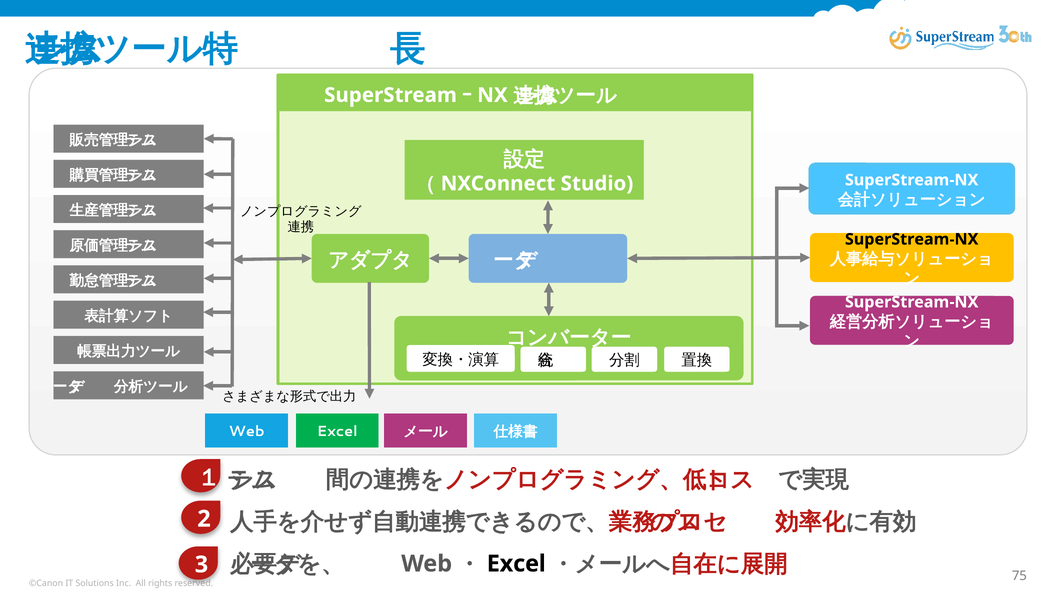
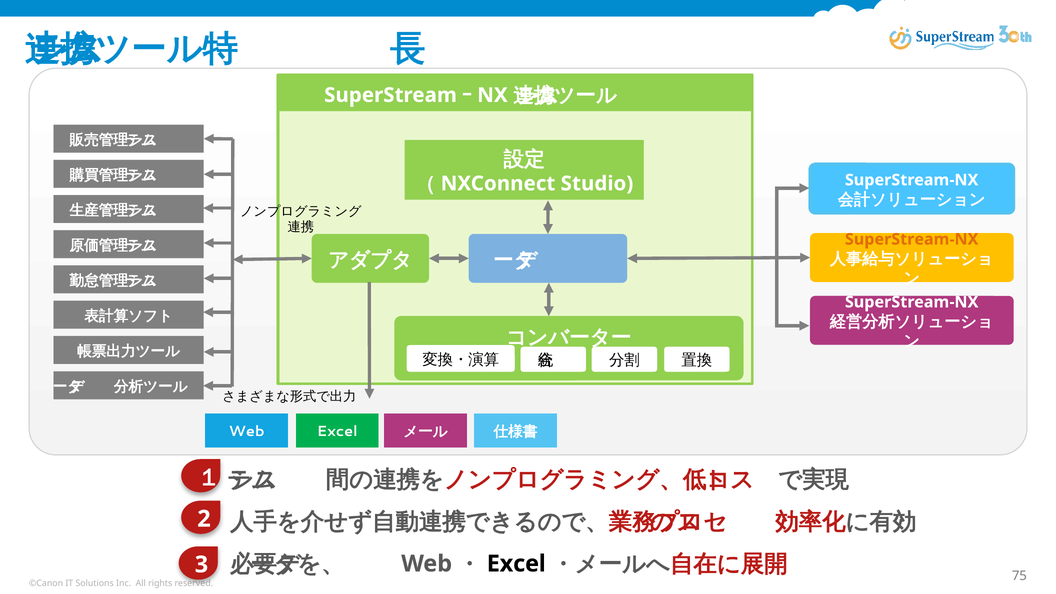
SuperStream-NX colour: black -> orange (912, 239)
